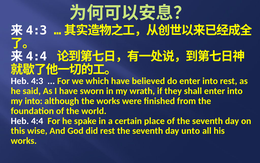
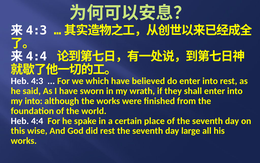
unto: unto -> large (191, 130)
